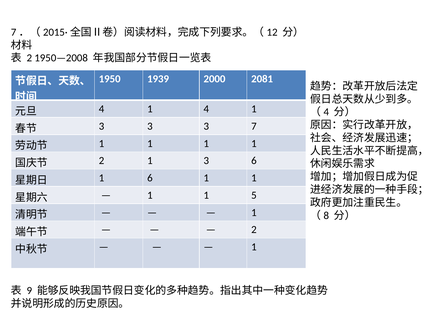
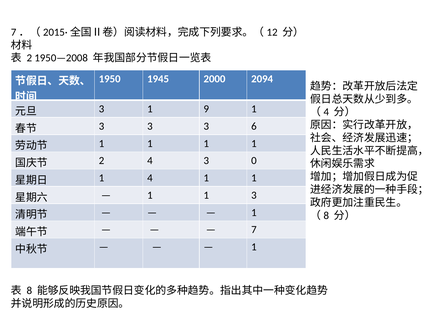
1939: 1939 -> 1945 (158, 79)
2081: 2081 -> 2094 (262, 79)
4: 4 -> 3 (101, 109)
1 4: 4 -> 9 (206, 109)
7: 7 -> 6 (254, 126)
2 1: 1 -> 4 (150, 161)
3 6: 6 -> 0 (254, 161)
1 6: 6 -> 4 (150, 178)
1 5: 5 -> 3 (254, 195)
2: 2 -> 7 (254, 230)
9: 9 -> 8 (29, 291)
